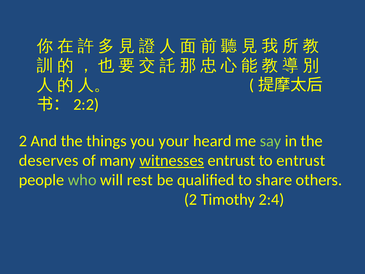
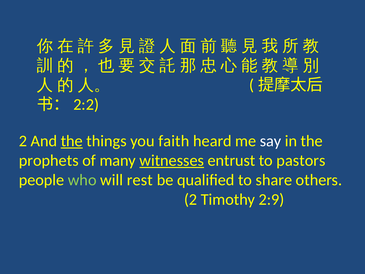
the underline: none -> present (72, 141)
your: your -> faith (174, 141)
say colour: light green -> white (271, 141)
deserves: deserves -> prophets (49, 160)
to entrust: entrust -> pastors (301, 160)
2:4: 2:4 -> 2:9 (271, 199)
